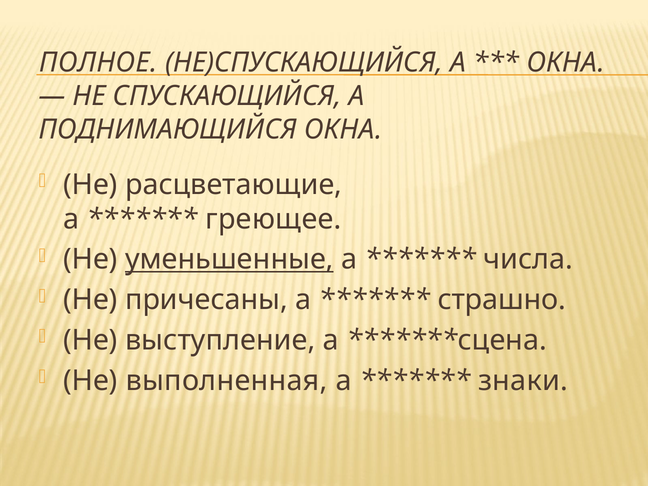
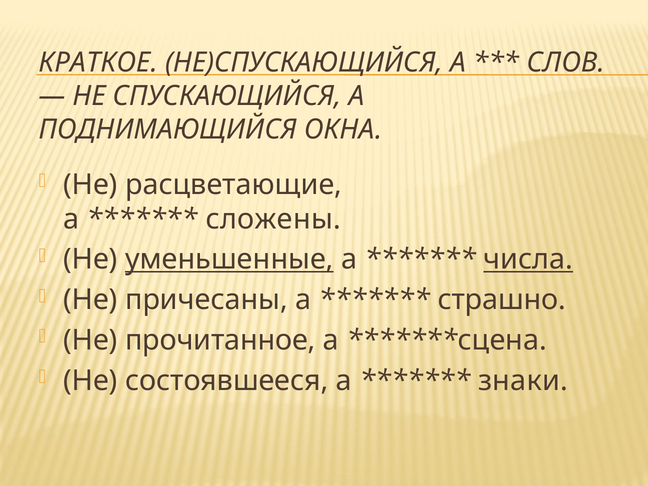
ПОЛНОЕ: ПОЛНОЕ -> КРАТКОЕ (98, 62)
ОКНА: ОКНА -> СЛОВ (566, 62)
греющее: греющее -> сложены (273, 219)
числа underline: none -> present (528, 259)
выступление: выступление -> прочитанное (220, 340)
выполненная: выполненная -> состоявшееся (227, 381)
